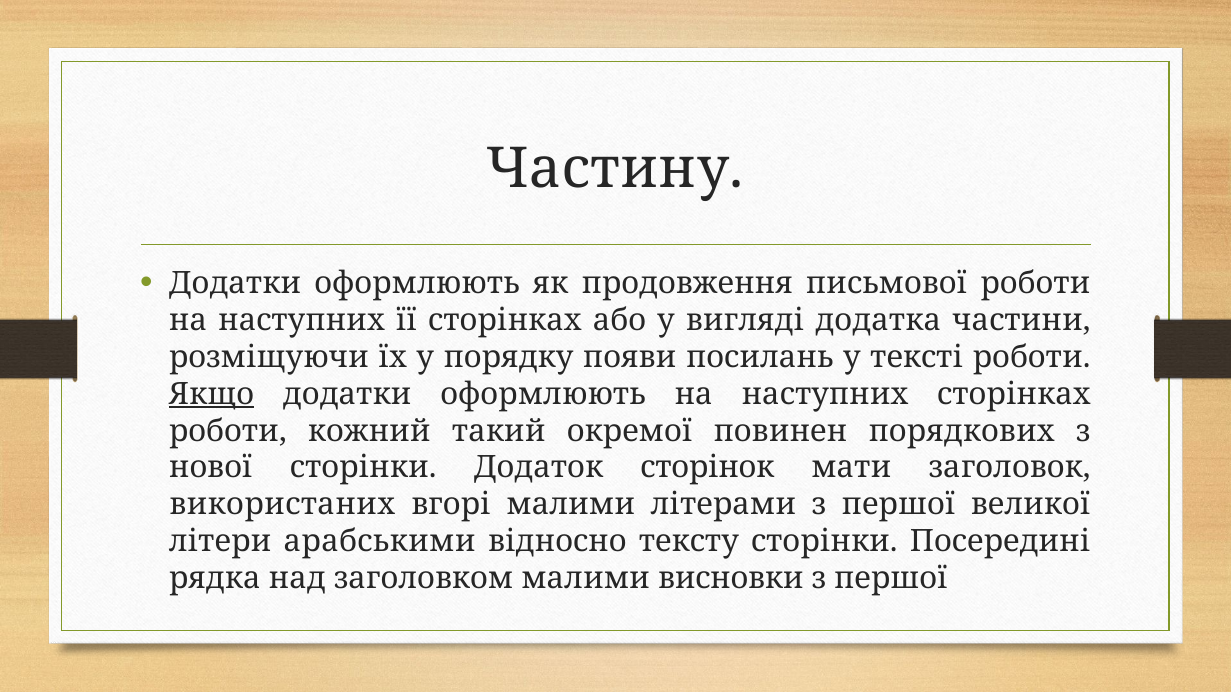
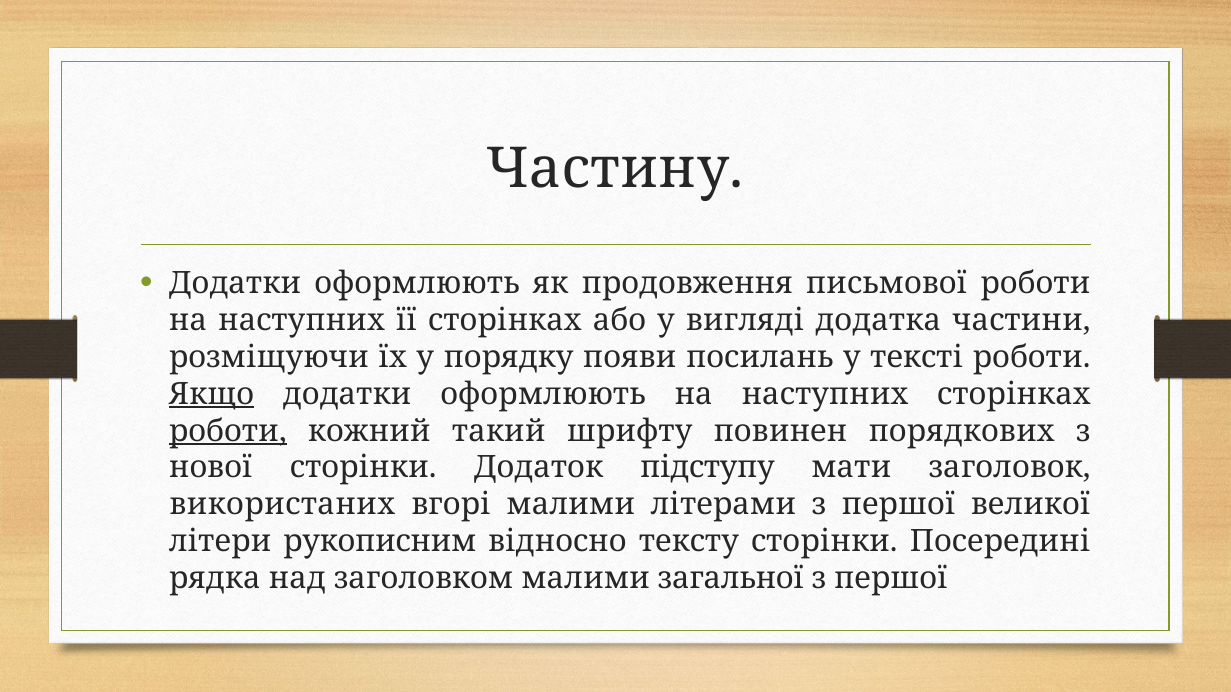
роботи underline: none -> present (228, 431)
окремої: окремої -> шрифту (630, 431)
сторінок: сторінок -> підступу (707, 468)
арабськими: арабськими -> рукописним (380, 542)
висновки: висновки -> загальної (731, 579)
